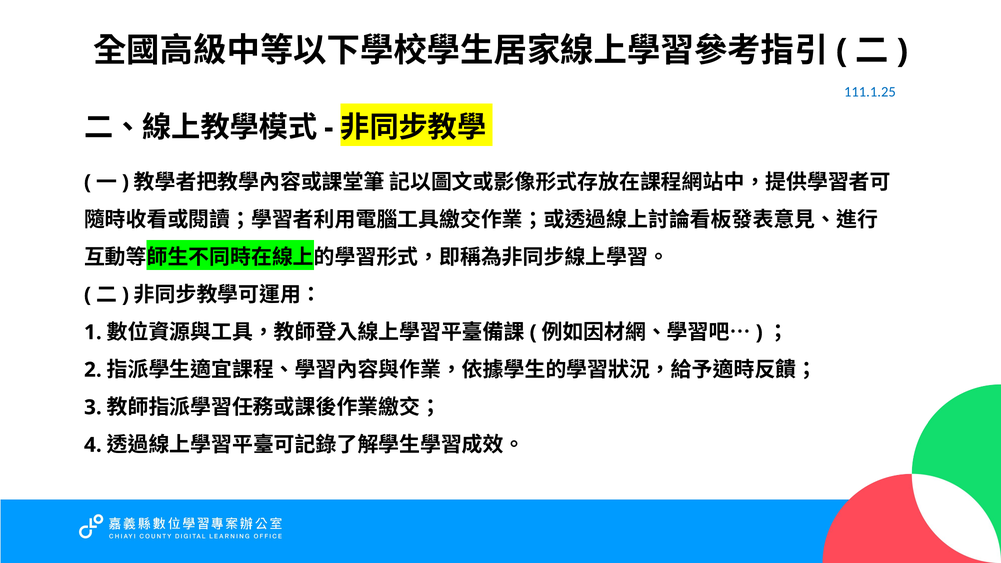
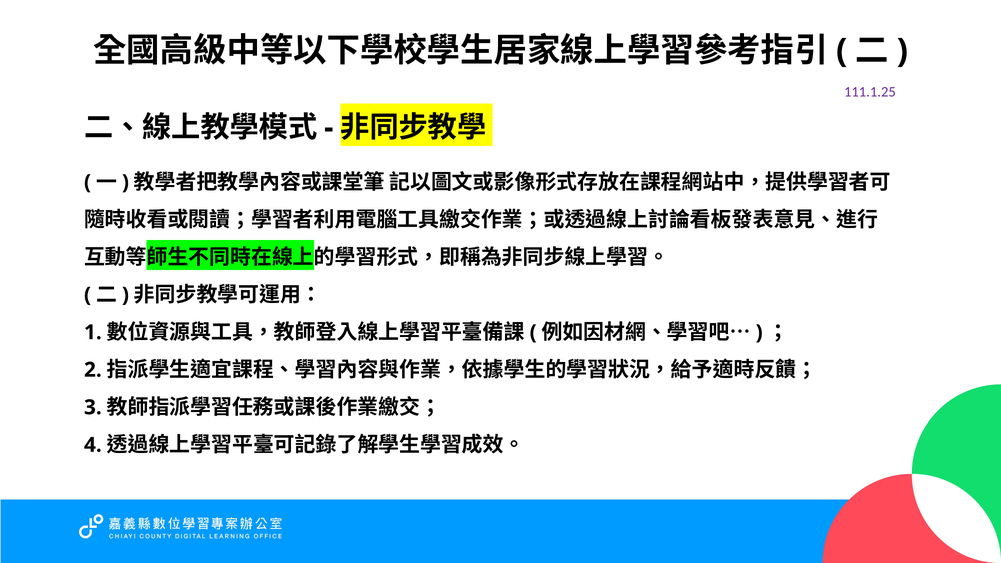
111.1.25 colour: blue -> purple (870, 92)
